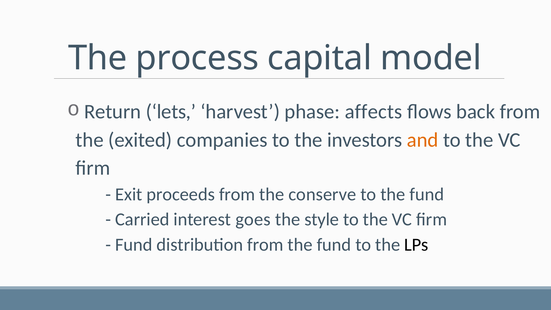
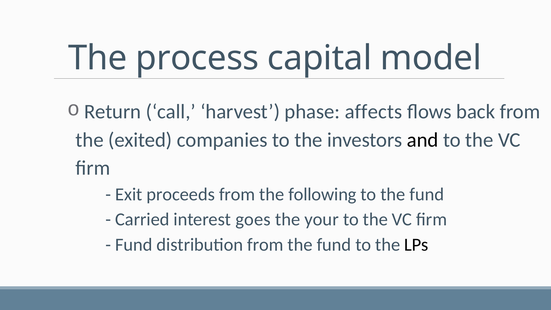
lets: lets -> call (171, 112)
and colour: orange -> black (423, 140)
conserve: conserve -> following (322, 194)
style: style -> your (322, 220)
